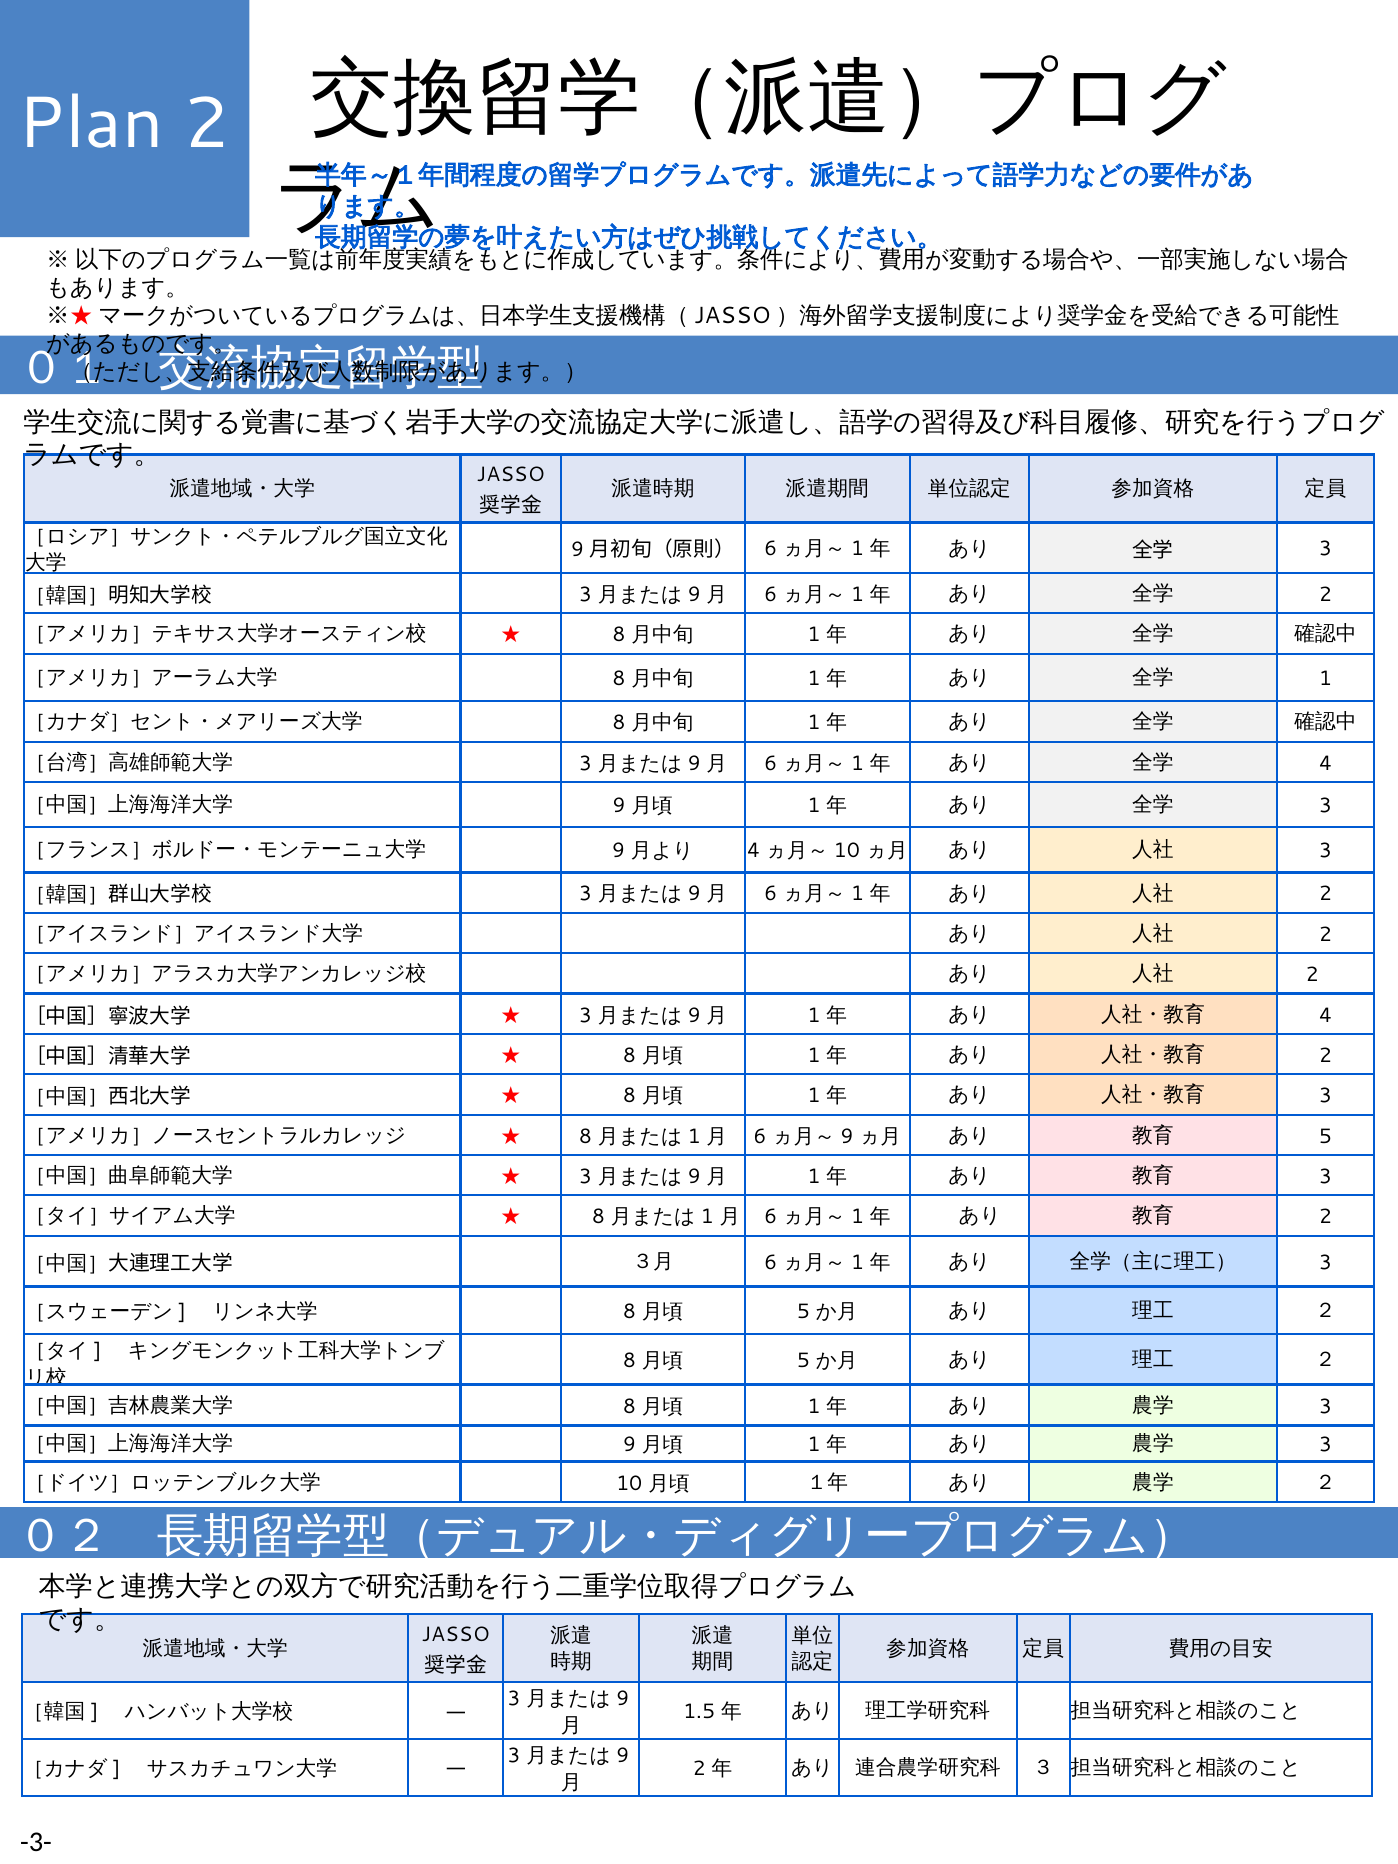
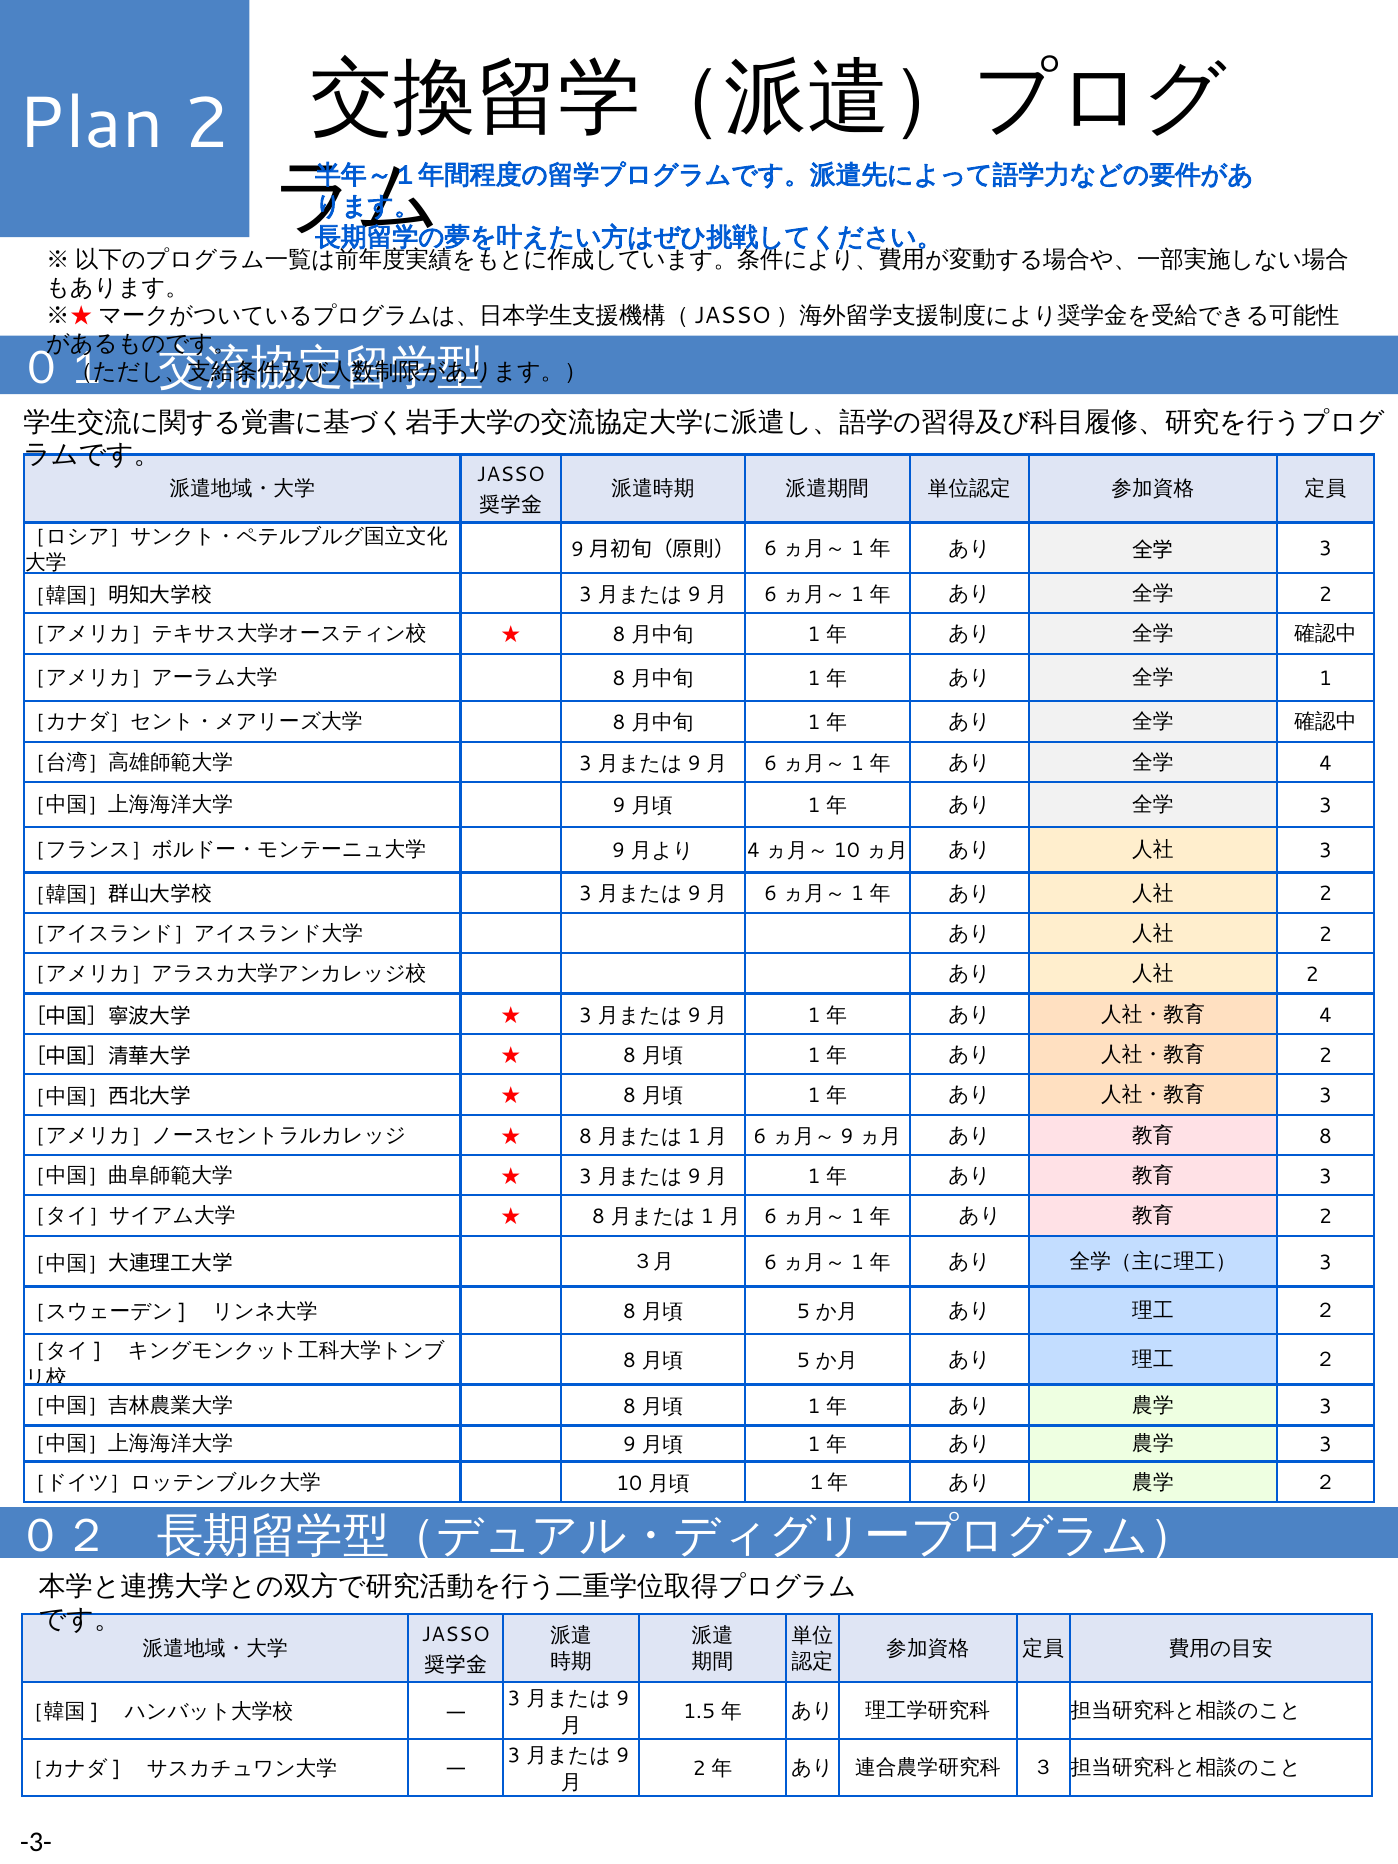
5: 5 -> 8 (1326, 1136)
